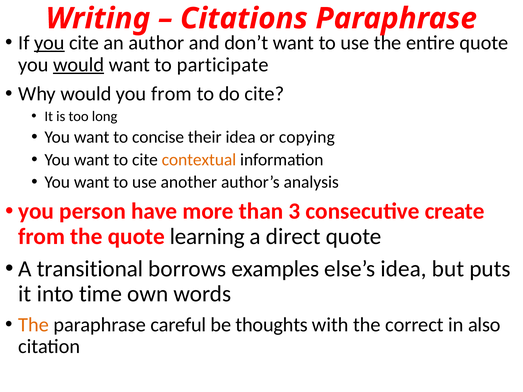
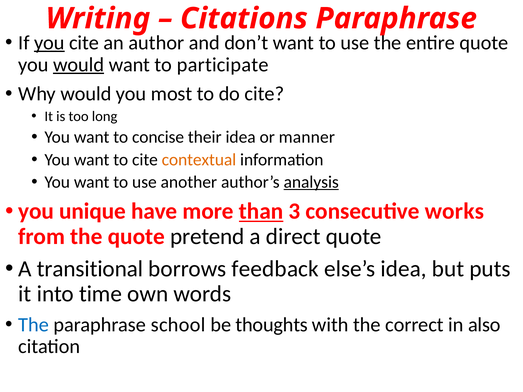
you from: from -> most (172, 94)
copying: copying -> manner (307, 137)
analysis underline: none -> present (311, 182)
person: person -> unique (93, 211)
than underline: none -> present (261, 211)
create: create -> works (454, 211)
learning: learning -> pretend (207, 236)
examples: examples -> feedback (275, 269)
The colour: orange -> blue (34, 325)
careful: careful -> school (178, 325)
